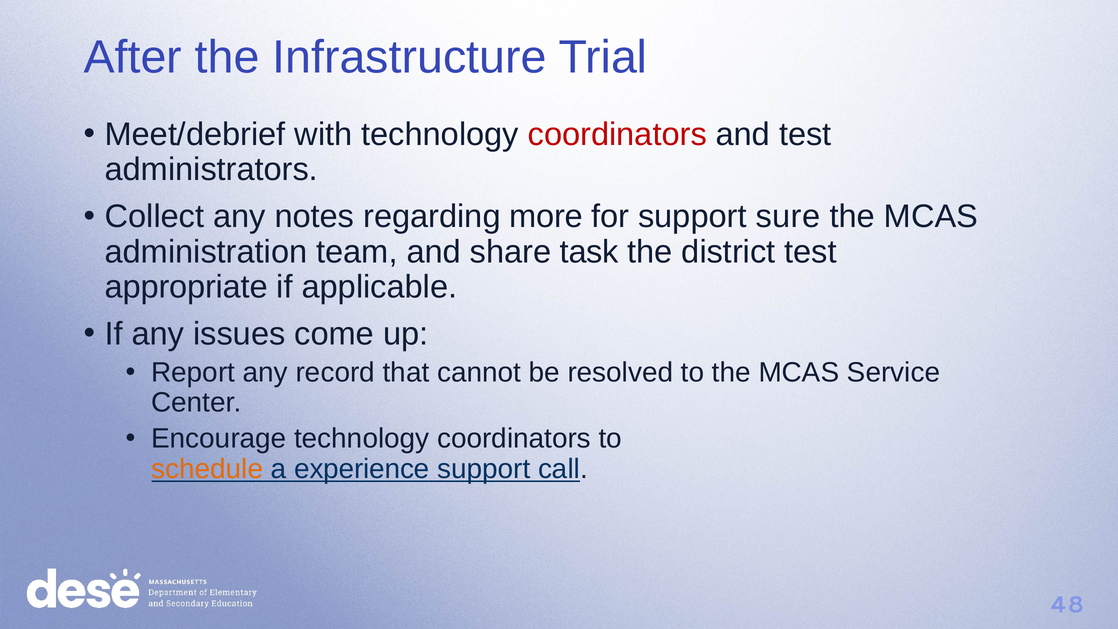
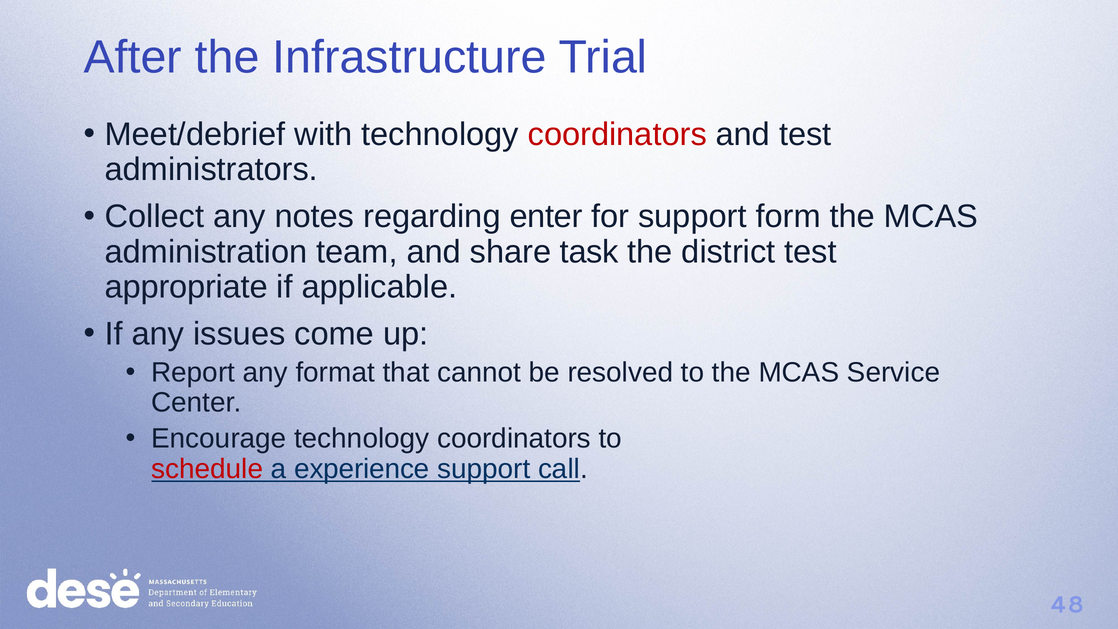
more: more -> enter (546, 217)
sure: sure -> form (788, 217)
record: record -> format (335, 372)
schedule colour: orange -> red (207, 469)
